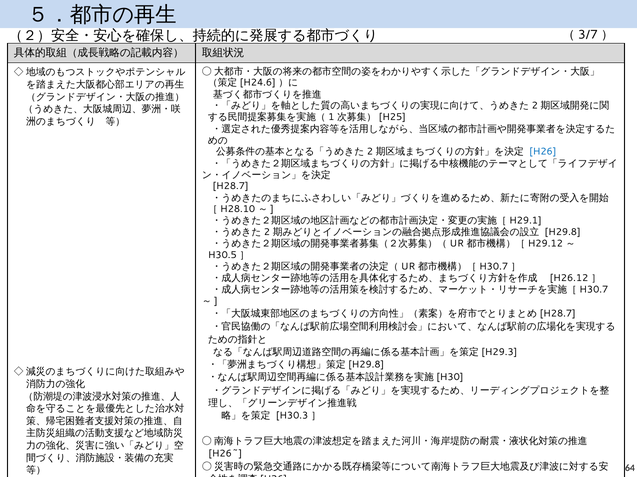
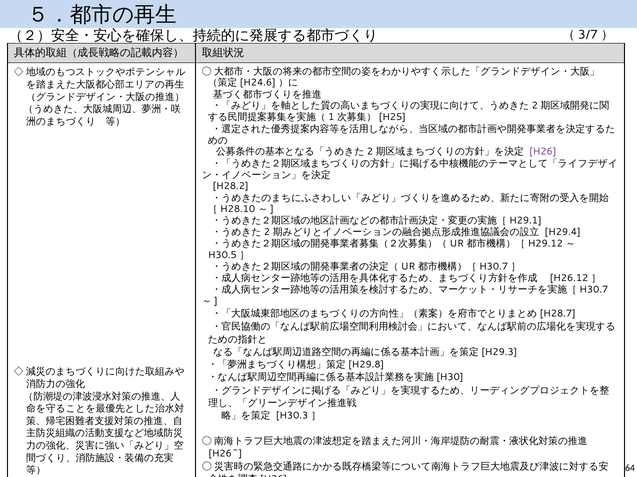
H26 colour: blue -> purple (543, 152)
H28.7: H28.7 -> H28.2 (231, 186)
H29.8: H29.8 -> H29.4 (563, 232)
